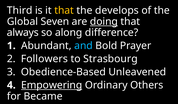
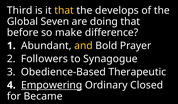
doing underline: present -> none (104, 22)
always: always -> before (23, 33)
along: along -> make (69, 33)
and colour: light blue -> yellow (84, 46)
Strasbourg: Strasbourg -> Synagogue (110, 59)
Unleavened: Unleavened -> Therapeutic (137, 72)
Others: Others -> Closed (147, 85)
